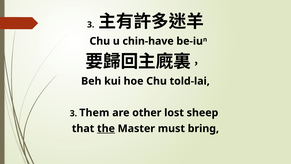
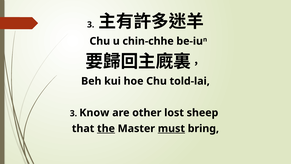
chin-have: chin-have -> chin-chhe (148, 41)
Them: Them -> Know (94, 113)
must underline: none -> present (171, 128)
